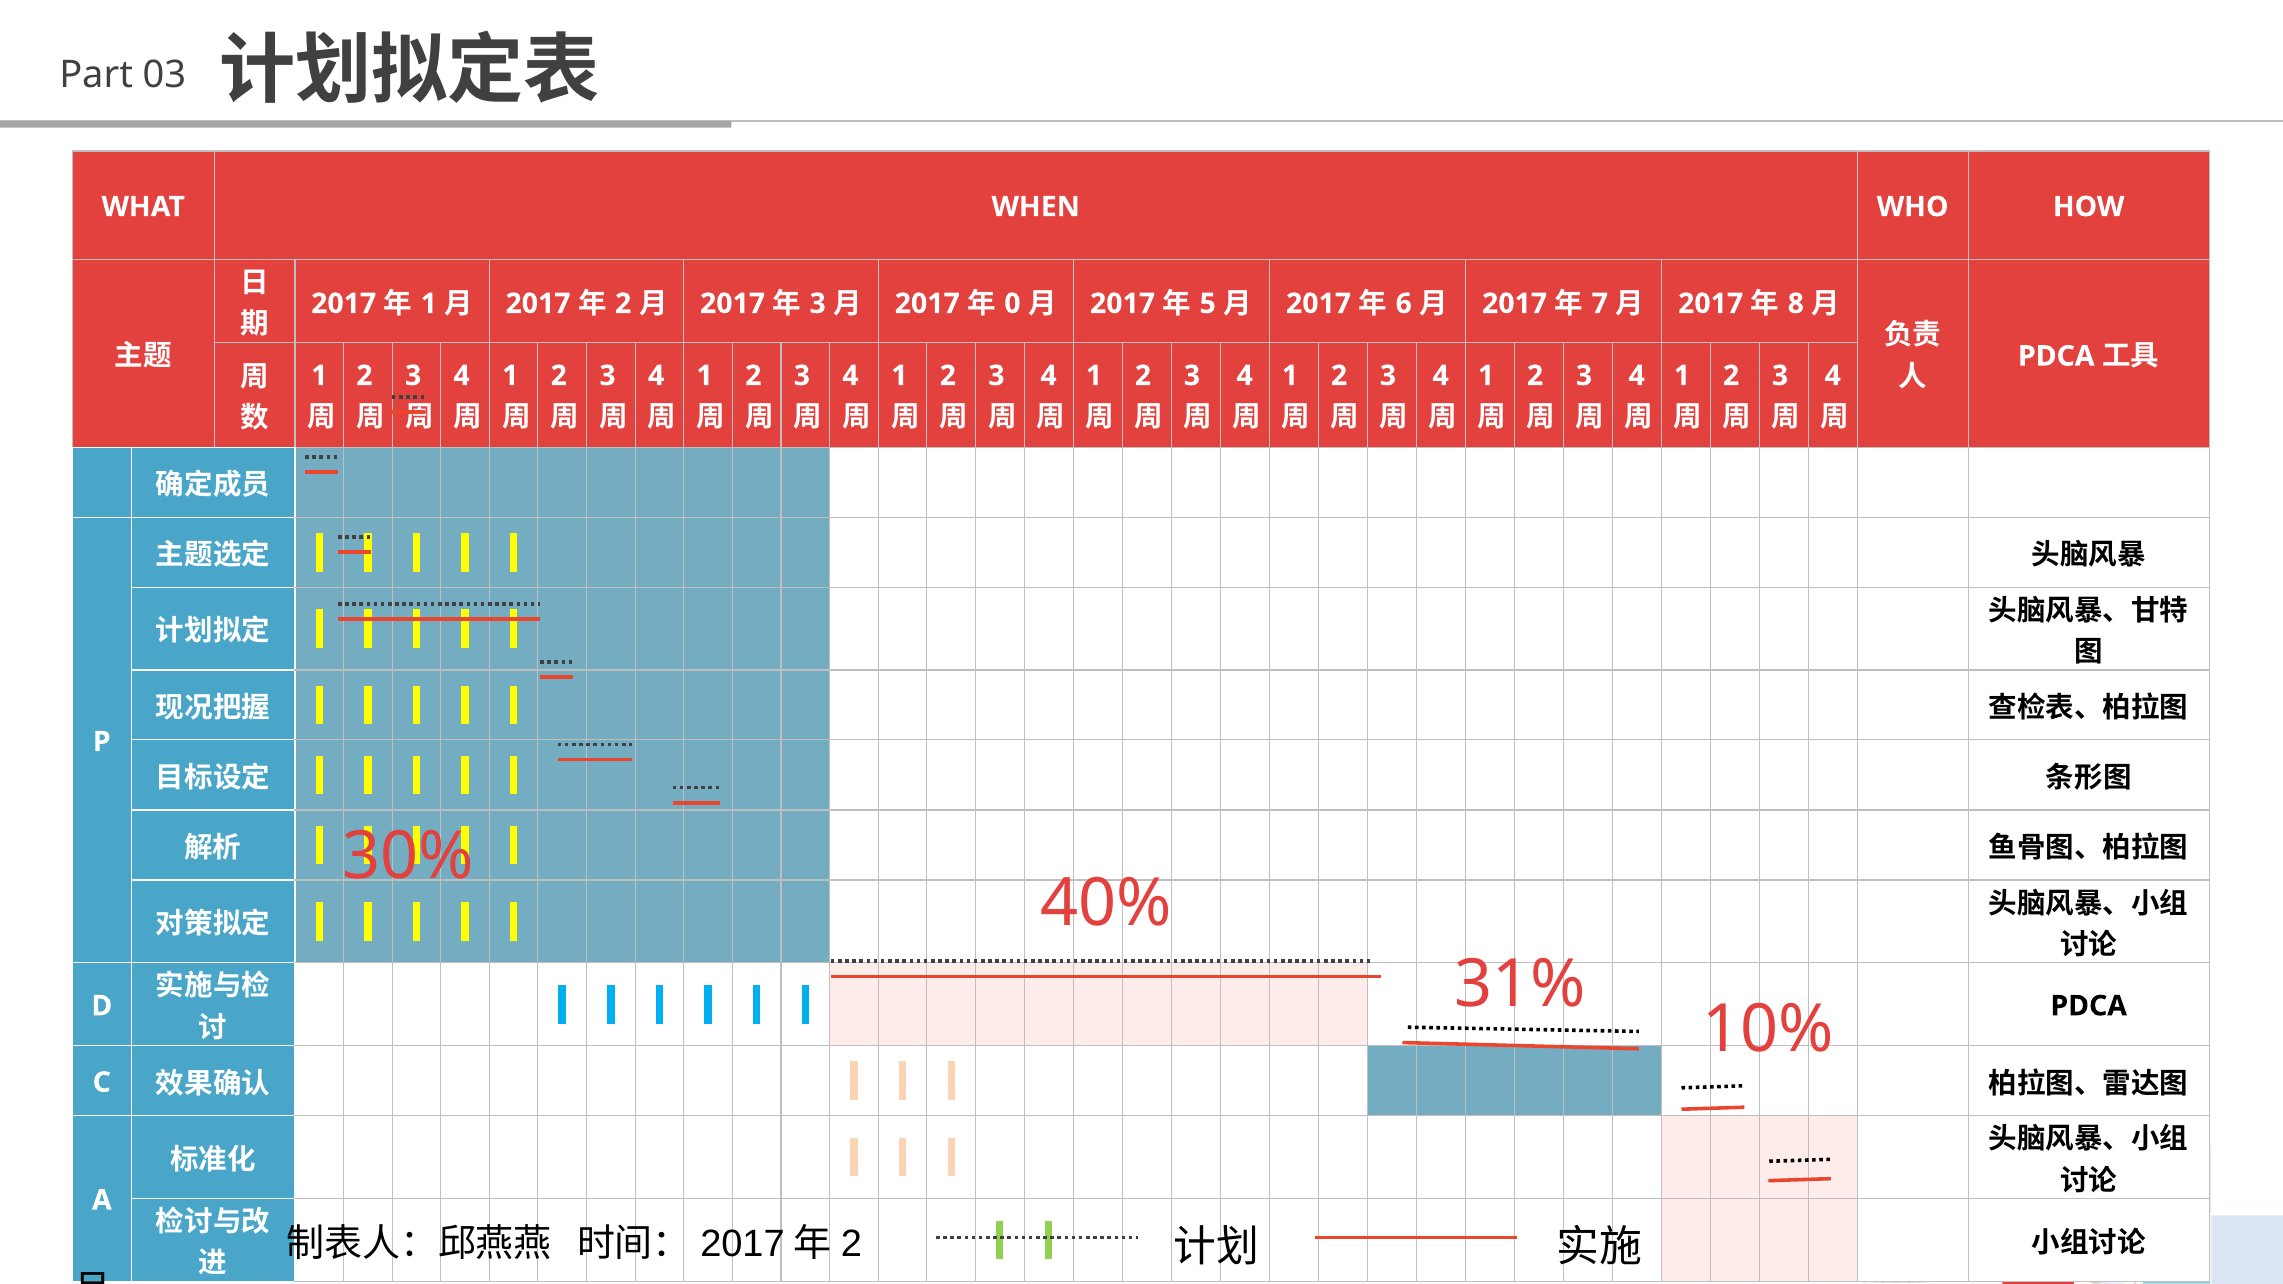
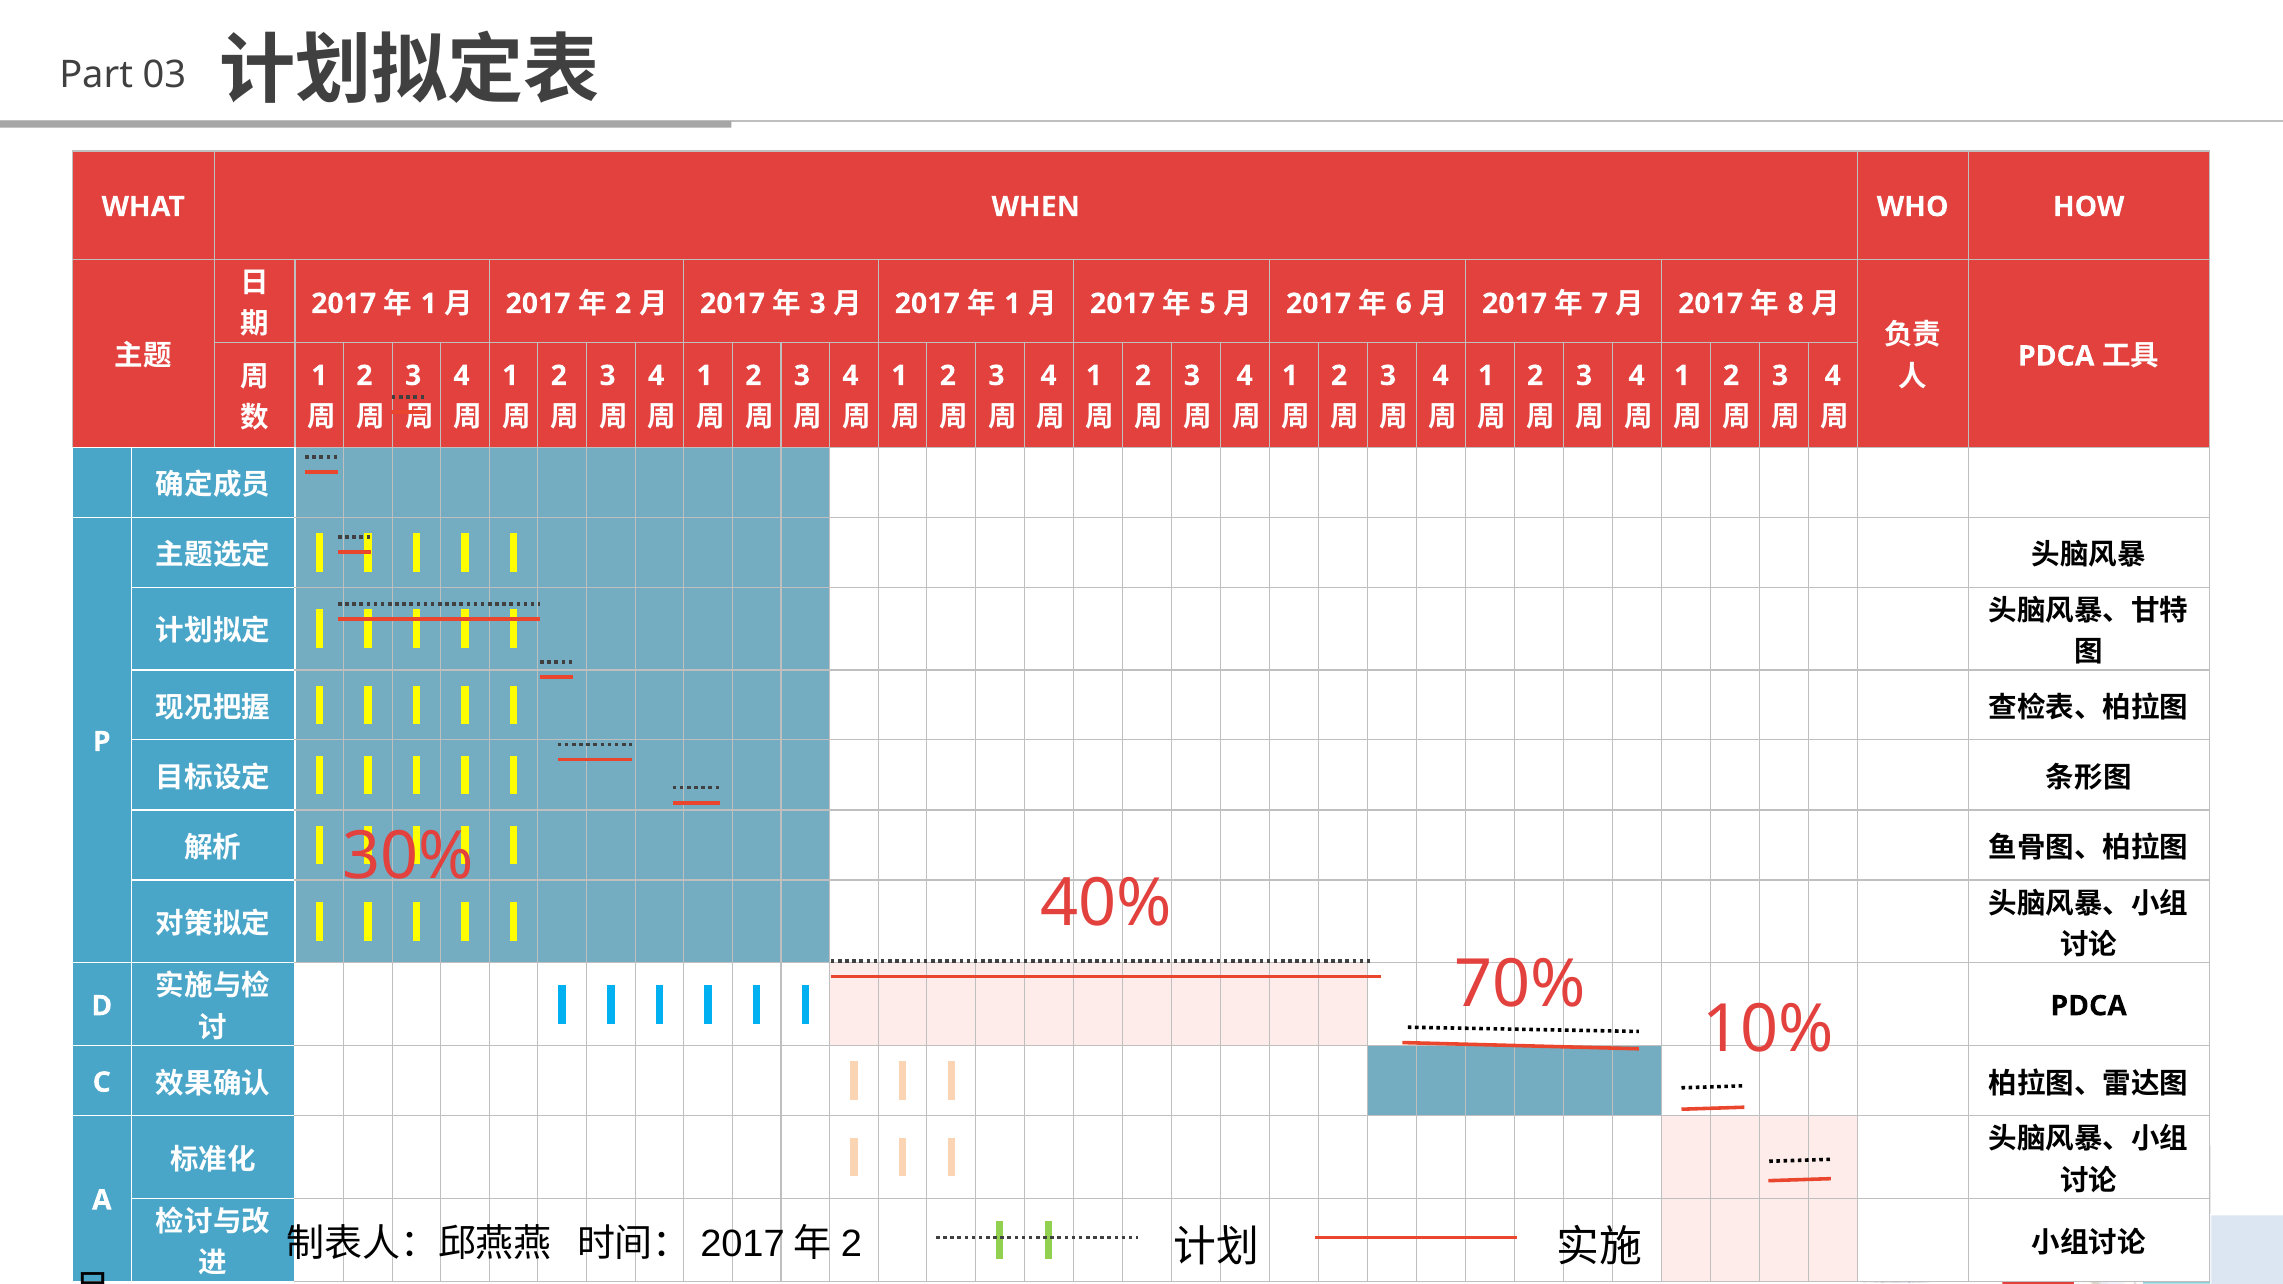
0: 0 -> 1 (1012, 304)
31%: 31% -> 70% (1520, 984)
